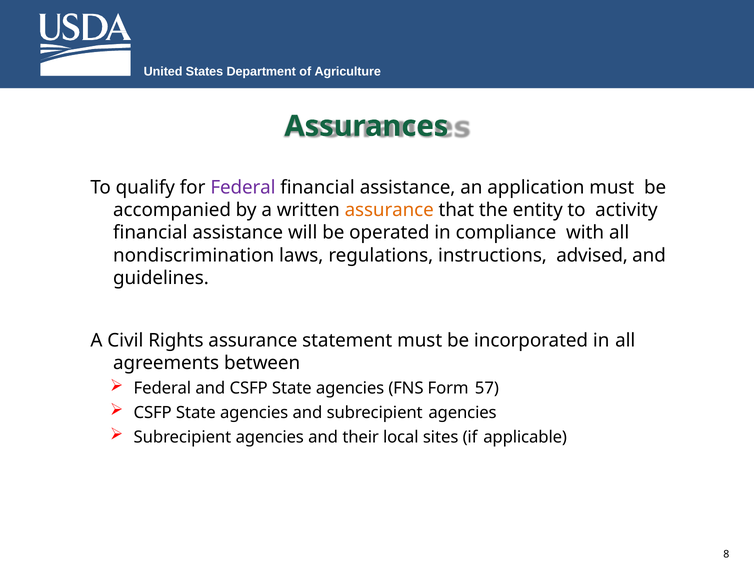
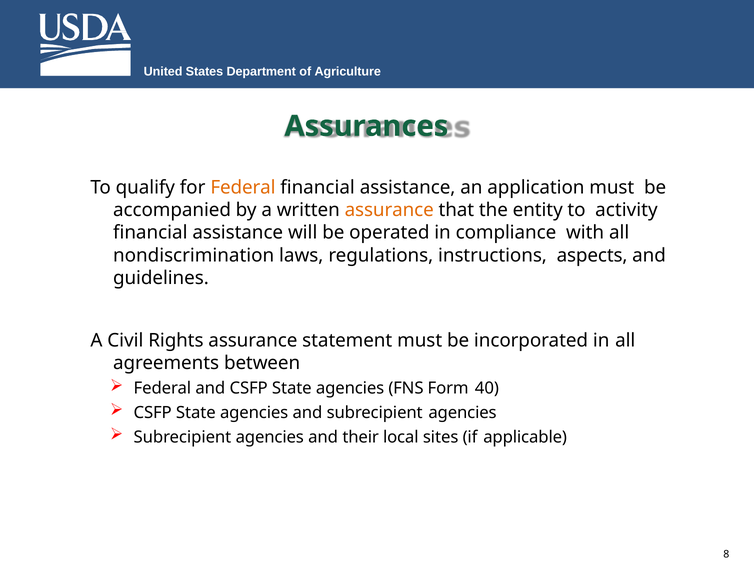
Federal colour: purple -> orange (243, 187)
advised: advised -> aspects (592, 255)
57: 57 -> 40 (487, 388)
